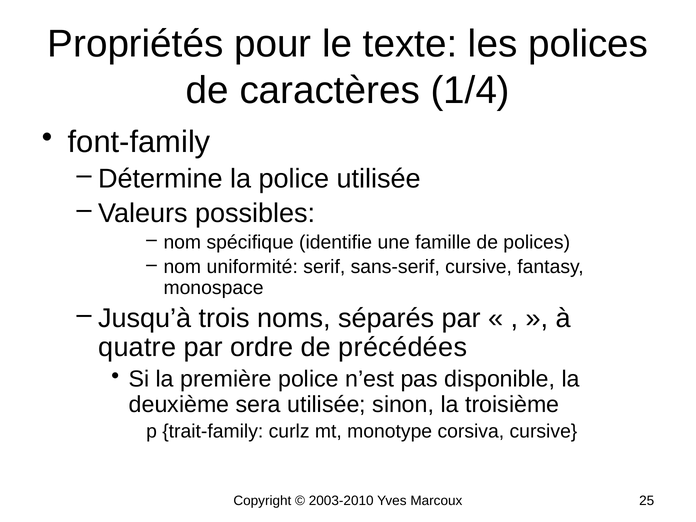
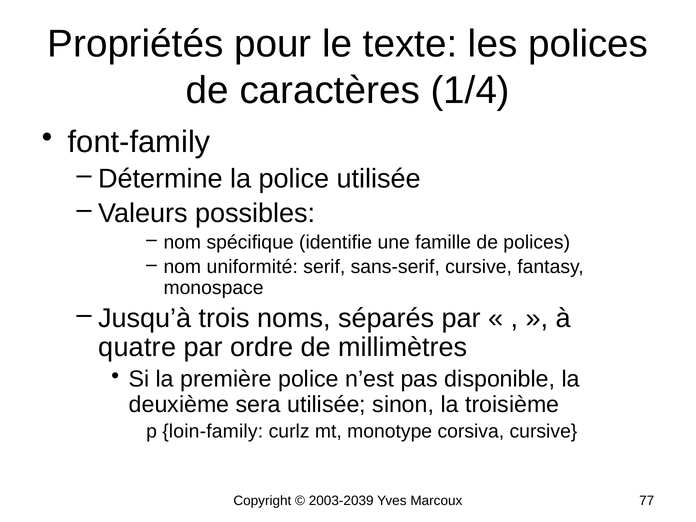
précédées: précédées -> millimètres (403, 348)
trait-family: trait-family -> loin-family (213, 431)
2003-2010: 2003-2010 -> 2003-2039 (341, 501)
25: 25 -> 77 (647, 501)
